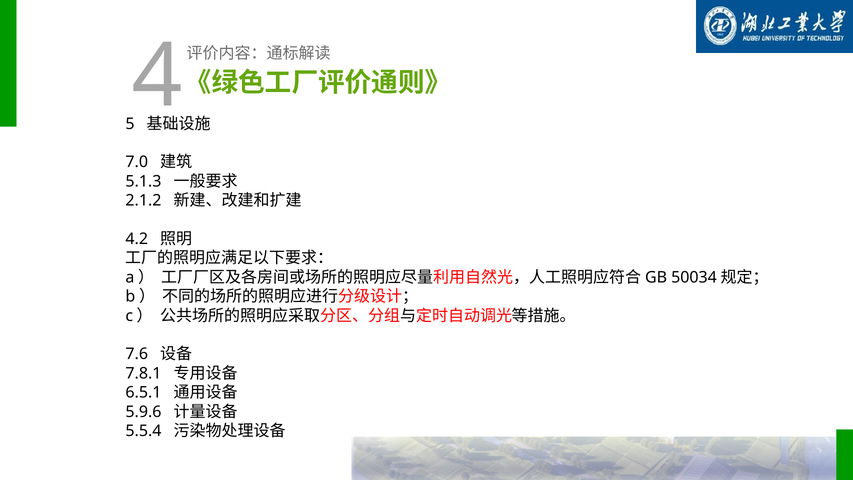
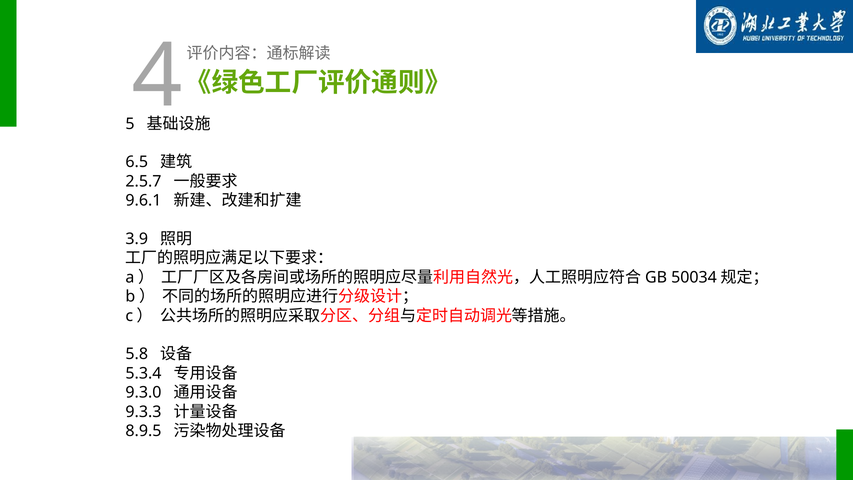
7.0: 7.0 -> 6.5 (137, 162)
5.1.3: 5.1.3 -> 2.5.7 (143, 181)
2.1.2: 2.1.2 -> 9.6.1 (143, 200)
4.2: 4.2 -> 3.9 (137, 239)
7.6: 7.6 -> 5.8 (137, 354)
7.8.1: 7.8.1 -> 5.3.4 (143, 373)
6.5.1: 6.5.1 -> 9.3.0 (143, 392)
5.9.6: 5.9.6 -> 9.3.3 (143, 412)
5.5.4: 5.5.4 -> 8.9.5 (143, 431)
